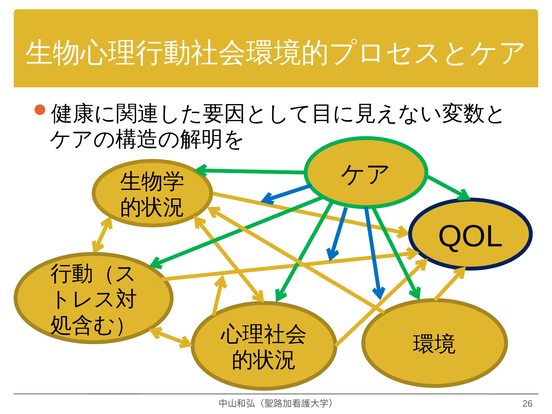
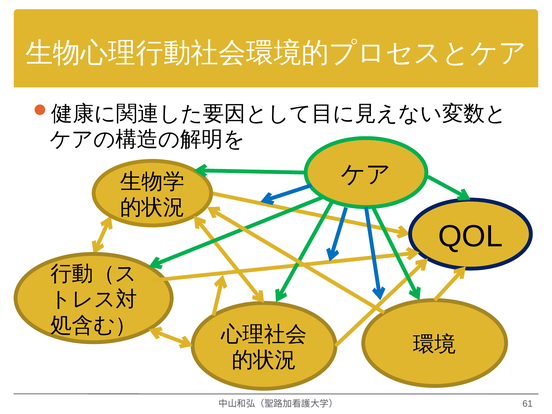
26: 26 -> 61 (528, 404)
